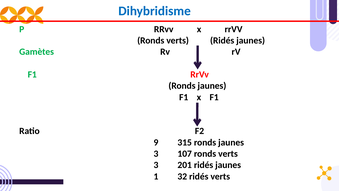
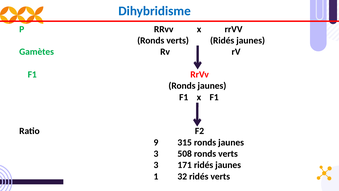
107: 107 -> 508 (185, 154)
201: 201 -> 171 (185, 165)
